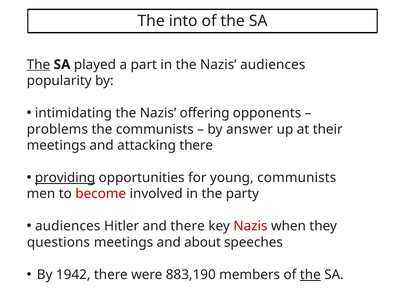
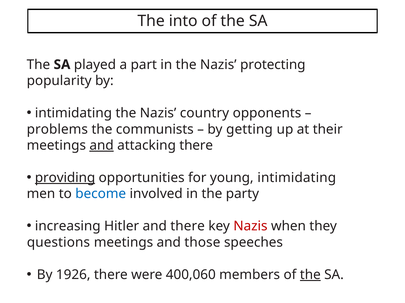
The underline: present -> none (38, 65)
Nazis audiences: audiences -> protecting (273, 65)
offering: offering -> country (204, 113)
answer: answer -> getting (249, 130)
and underline: none -> present (102, 146)
young communists: communists -> intimidating (297, 178)
become colour: red -> blue (101, 194)
audiences: audiences -> increasing (68, 227)
about: about -> those (202, 243)
1942: 1942 -> 1926 (73, 275)
883,190: 883,190 -> 400,060 (191, 275)
